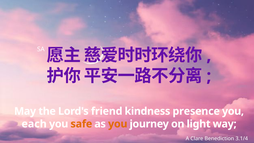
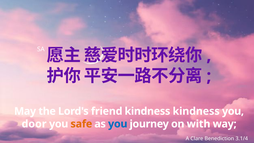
kindness presence: presence -> kindness (196, 111)
each: each -> door (34, 124)
you colour: orange -> blue (118, 124)
light: light -> with (199, 124)
